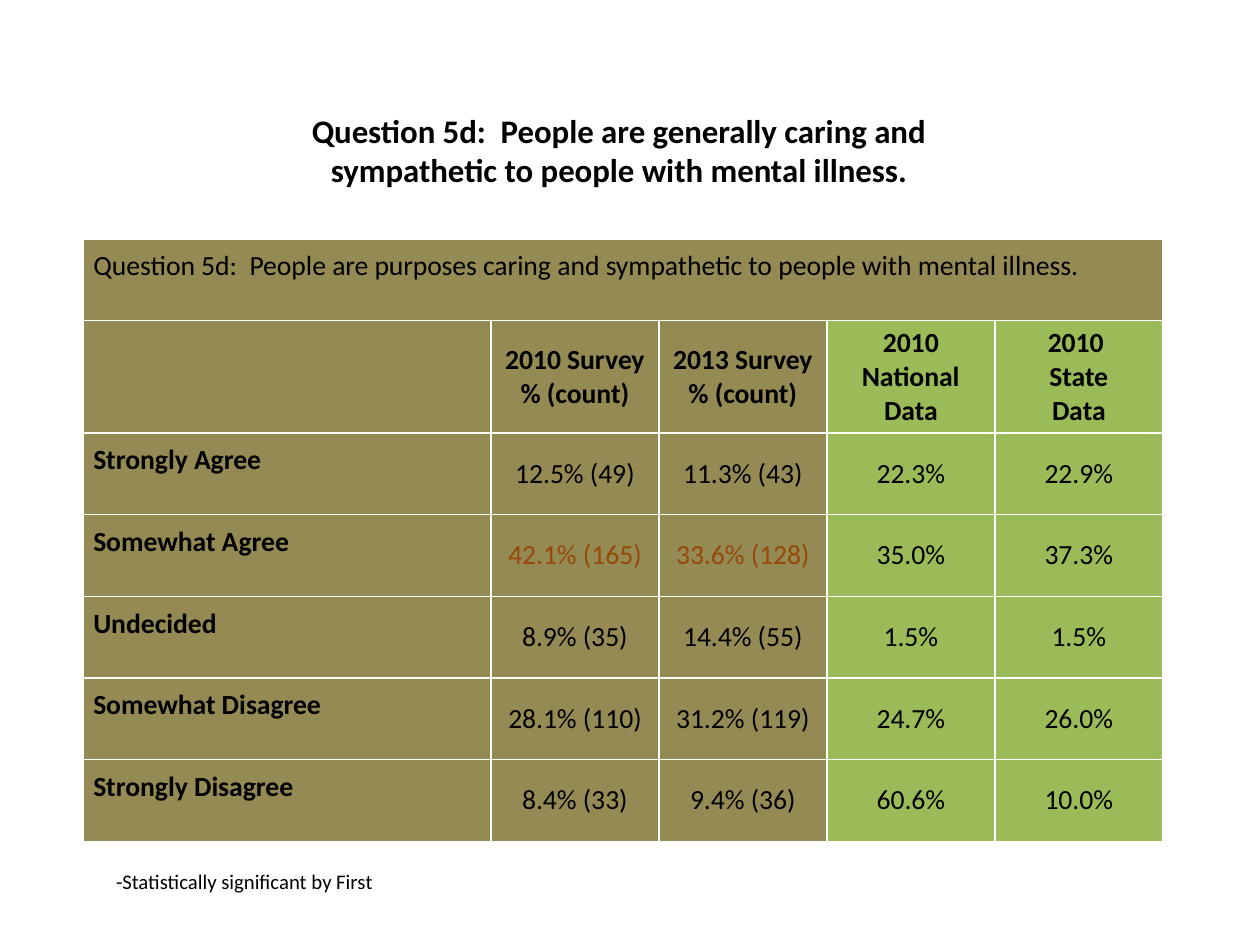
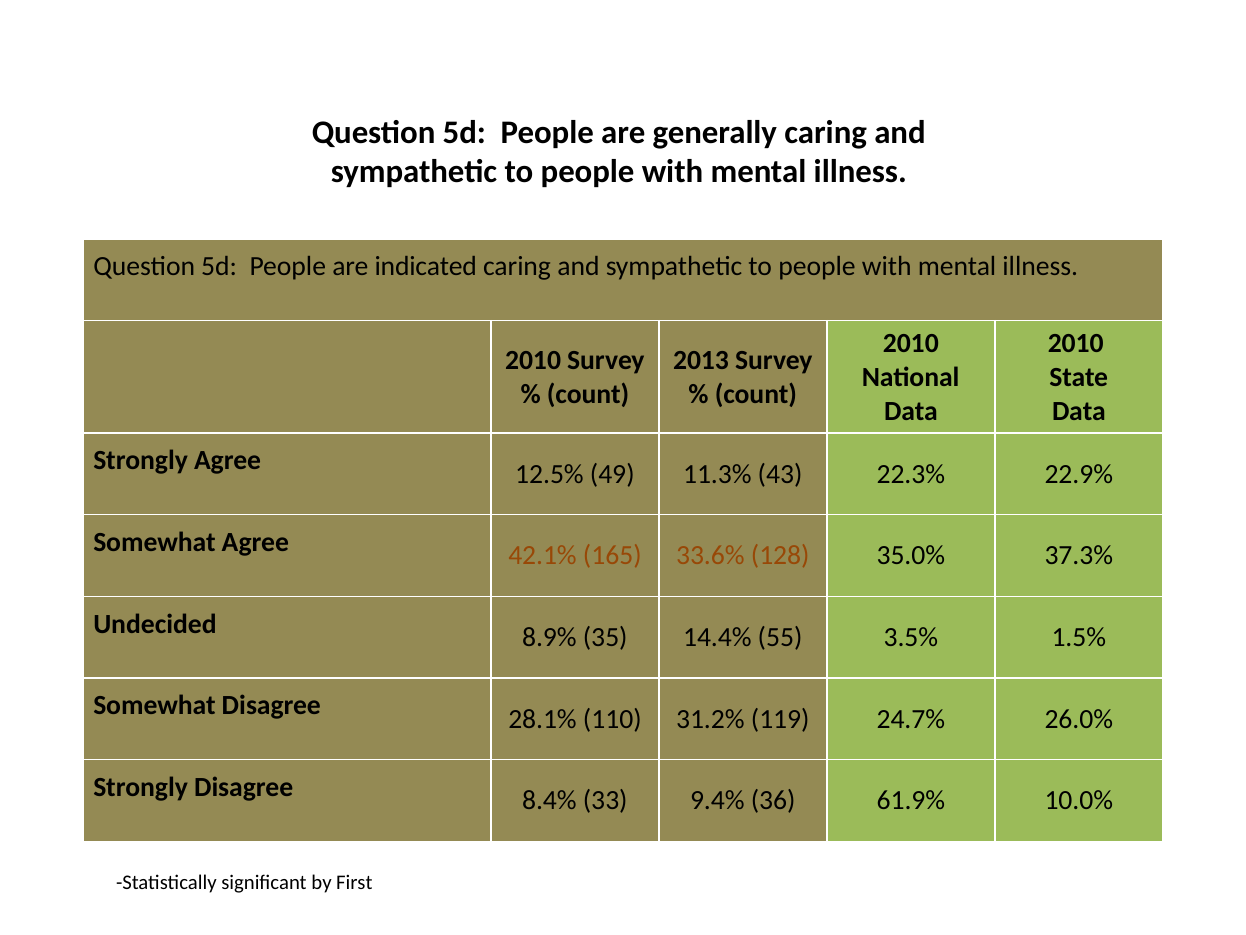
purposes: purposes -> indicated (426, 266)
55 1.5%: 1.5% -> 3.5% (911, 637)
60.6%: 60.6% -> 61.9% (911, 800)
